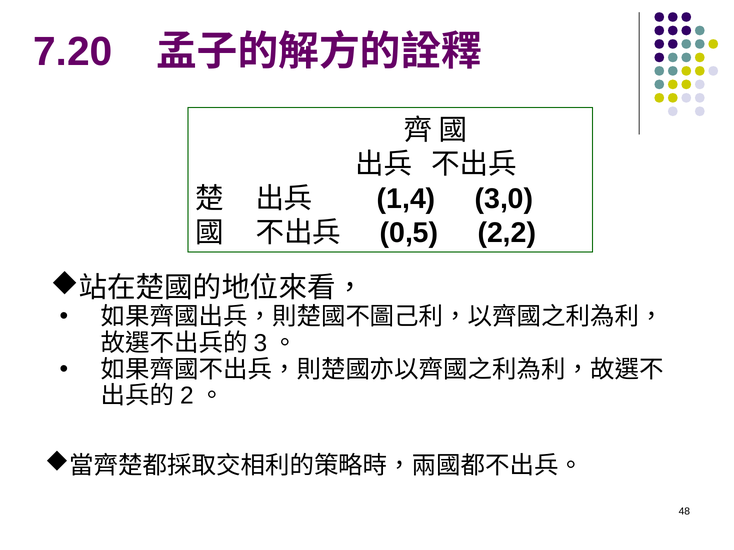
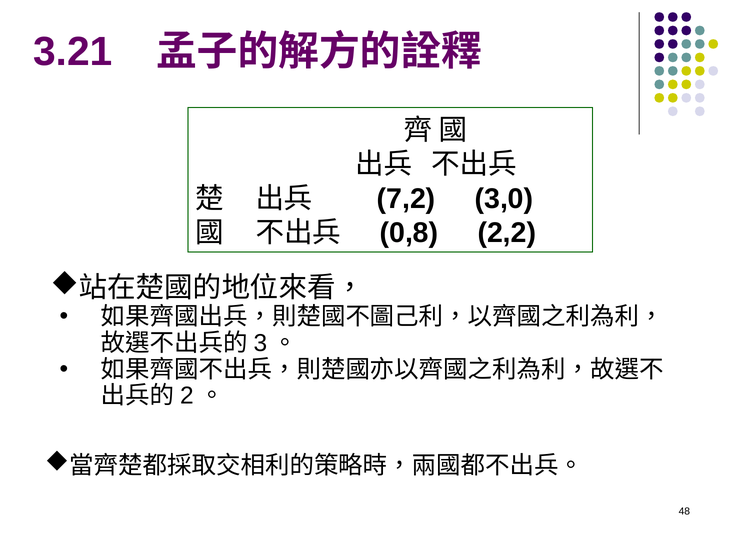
7.20: 7.20 -> 3.21 (73, 52)
1,4: 1,4 -> 7,2 (406, 199)
0,5: 0,5 -> 0,8 (409, 233)
